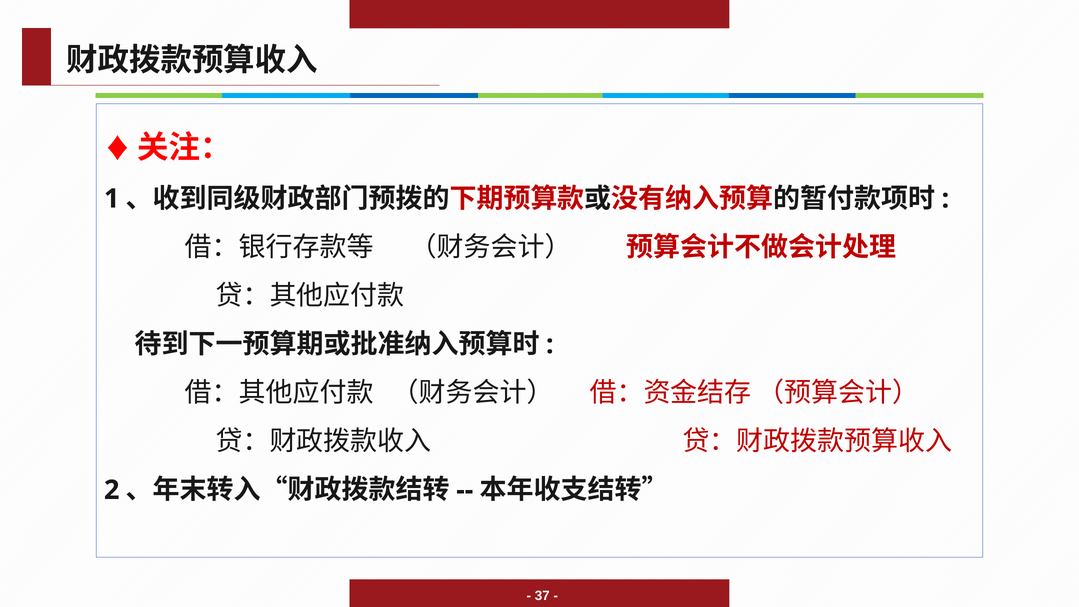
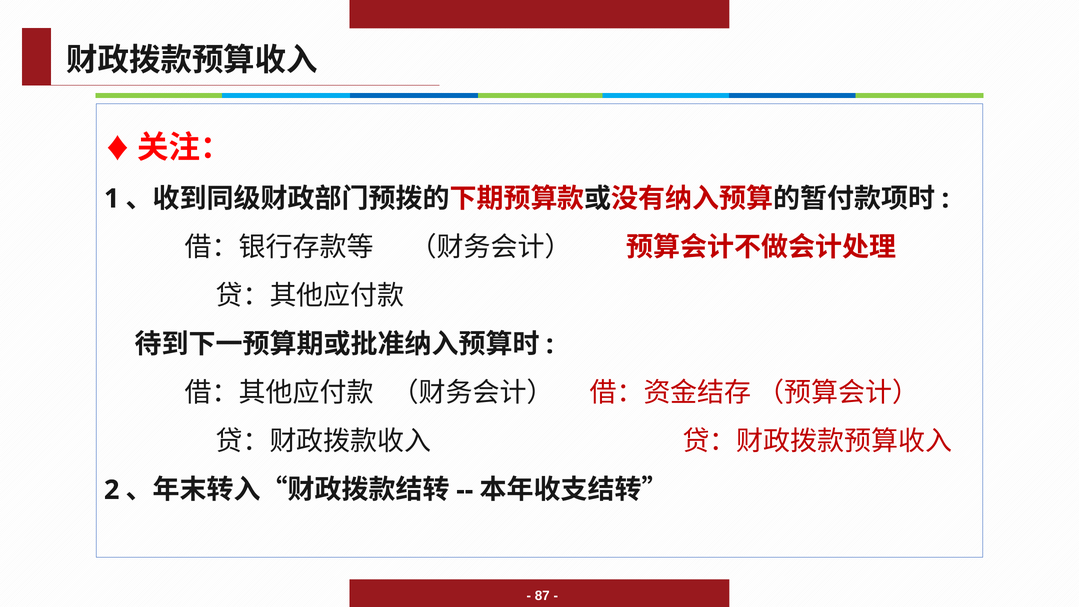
37: 37 -> 87 (542, 596)
